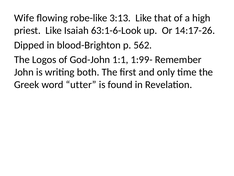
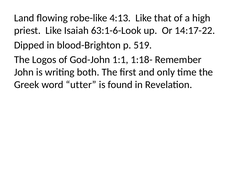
Wife: Wife -> Land (24, 18)
3:13: 3:13 -> 4:13 (120, 18)
14:17-26: 14:17-26 -> 14:17-22 (195, 30)
562: 562 -> 519 (143, 45)
1:99-: 1:99- -> 1:18- (142, 59)
